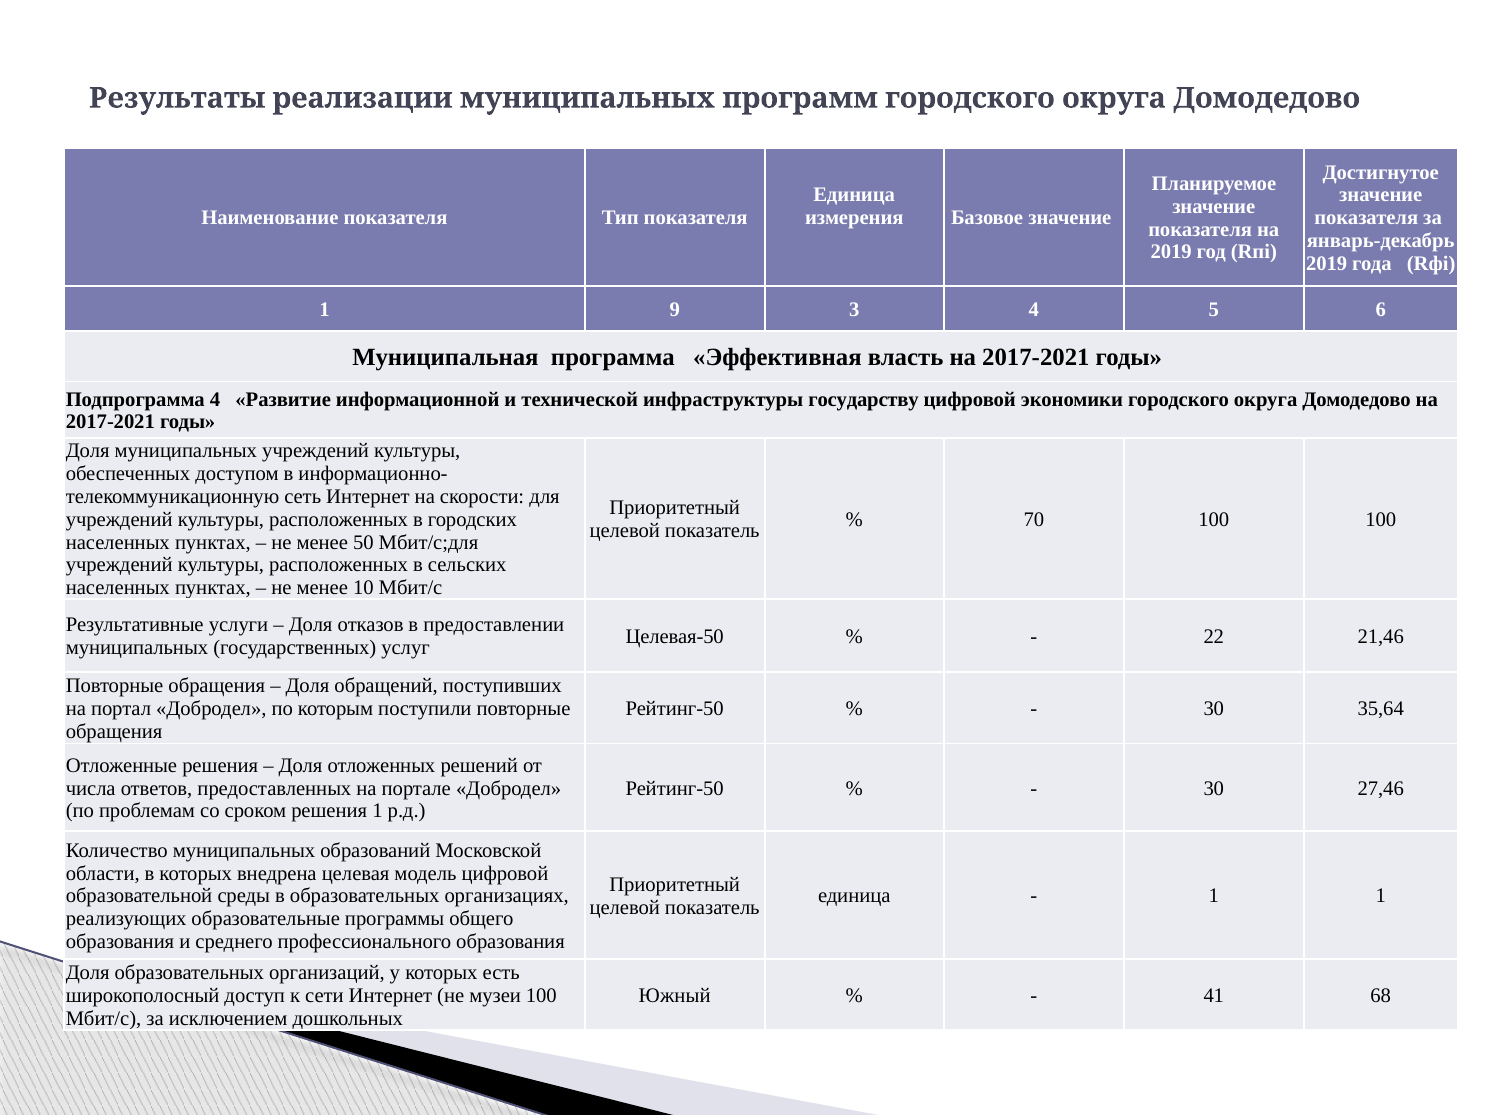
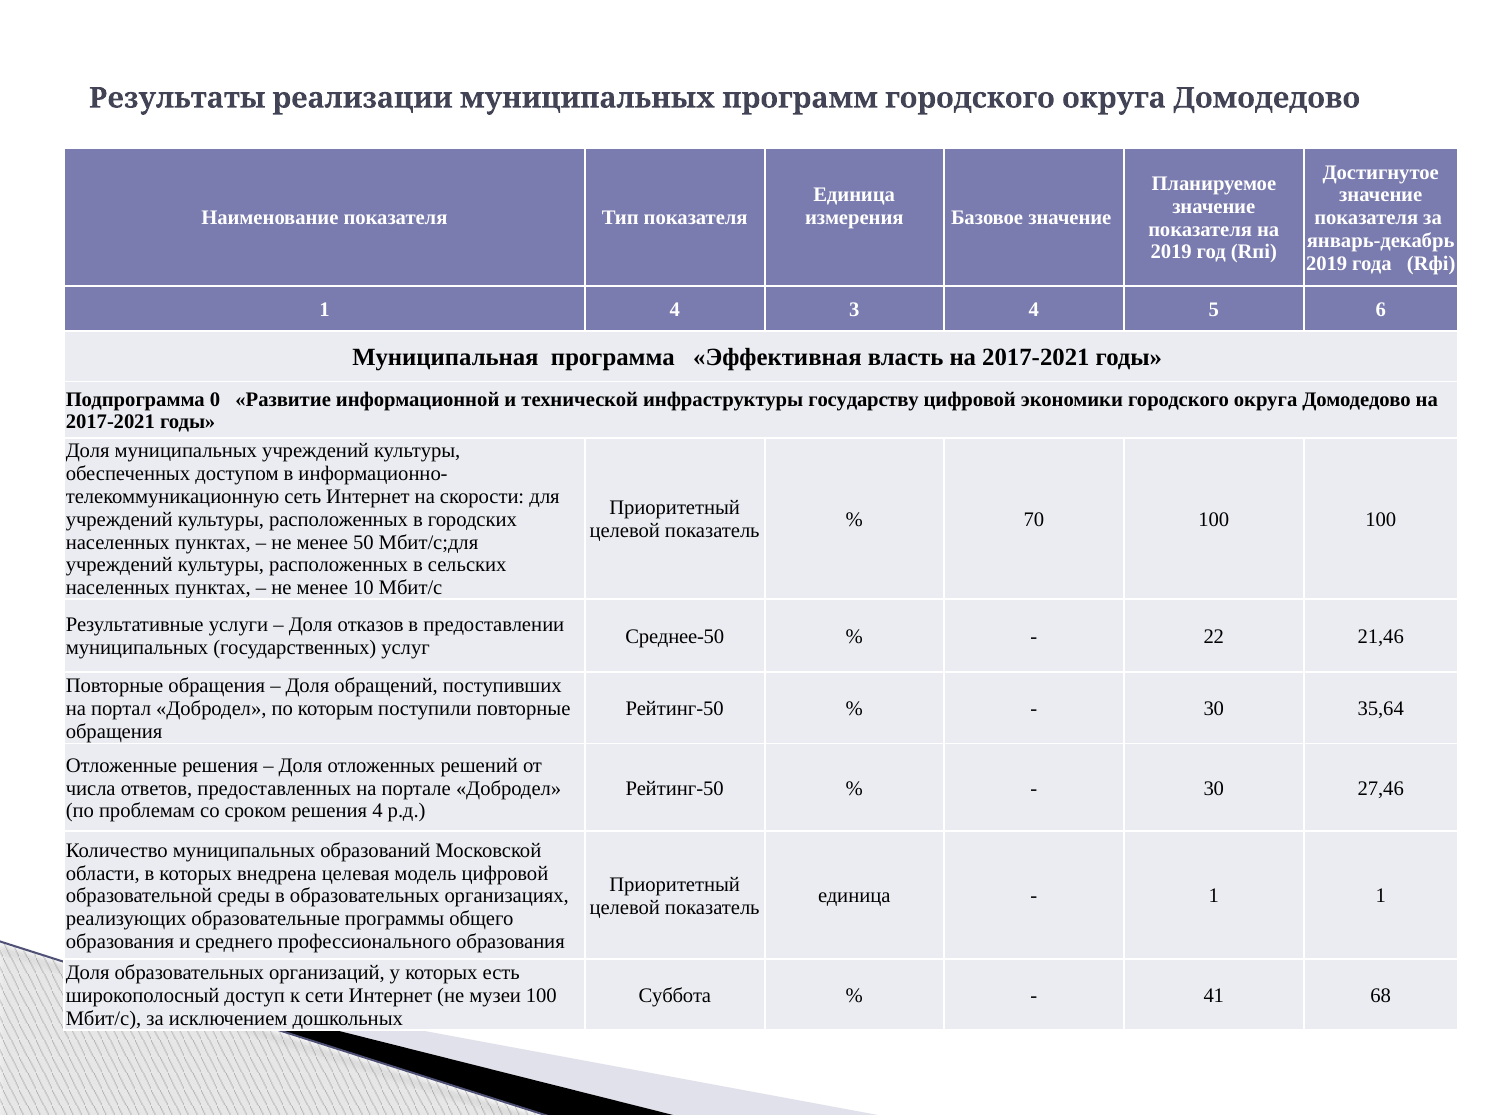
1 9: 9 -> 4 (675, 310)
Подпрограмма 4: 4 -> 0 (215, 399)
Целевая-50: Целевая-50 -> Среднее-50 (675, 637)
решения 1: 1 -> 4 (377, 811)
Южный: Южный -> Суббота (675, 996)
